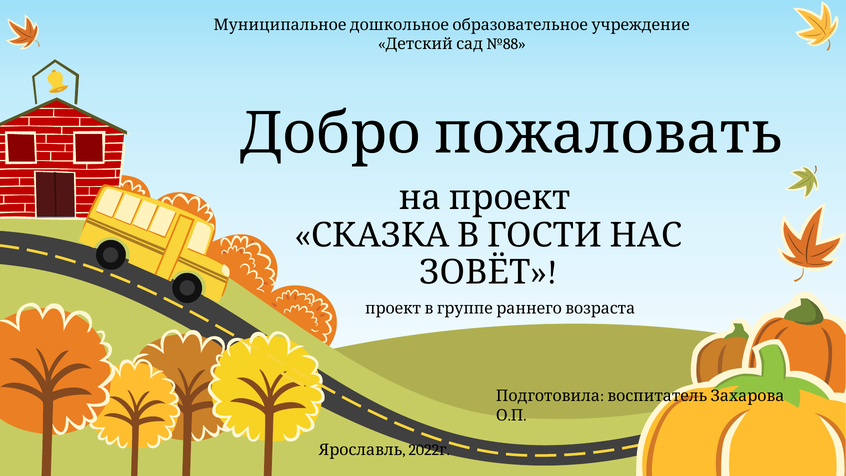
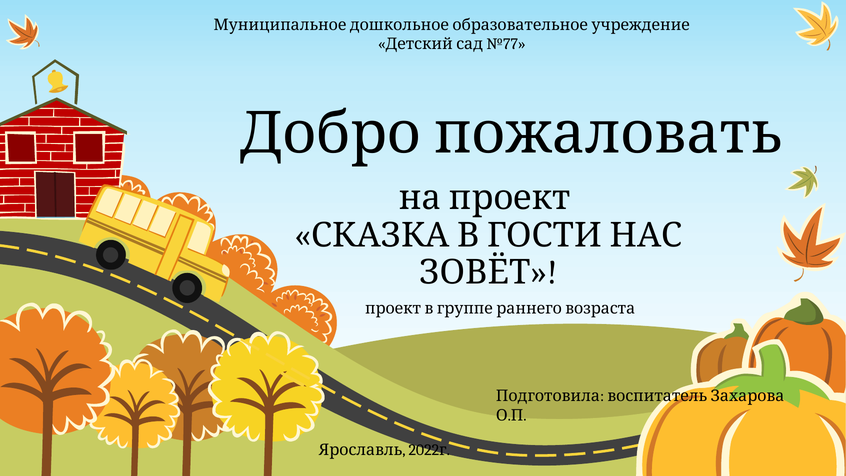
№88: №88 -> №77 (506, 44)
